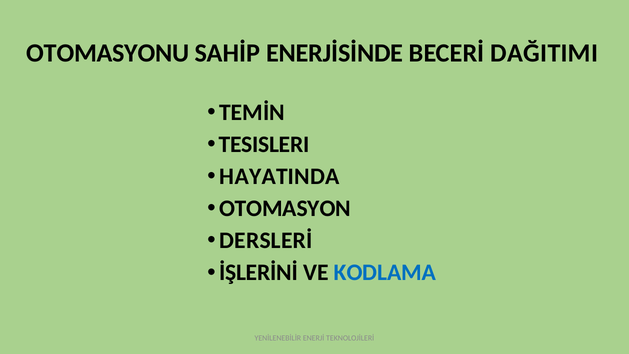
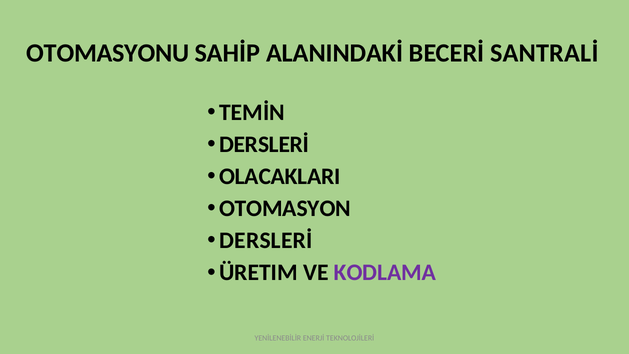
ENERJİSİNDE: ENERJİSİNDE -> ALANINDAKİ (335, 53)
DAĞITIMI: DAĞITIMI -> SANTRALİ (544, 53)
TESISLERI: TESISLERI -> DERSLERİ (264, 144)
HAYATINDA: HAYATINDA -> OLACAKLARI (280, 176)
İŞLERİNİ: İŞLERİNİ -> ÜRETIM (258, 272)
KODLAMA colour: blue -> purple (385, 272)
